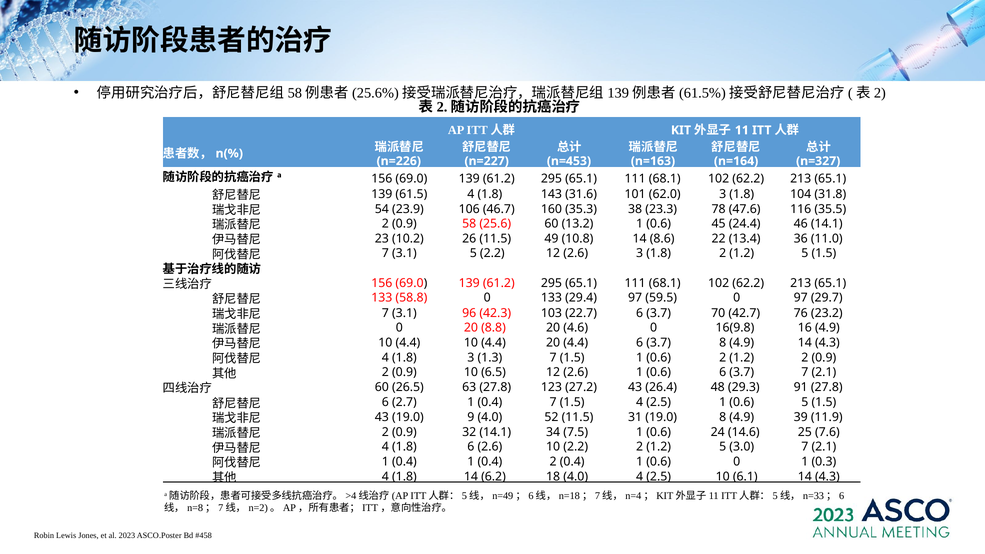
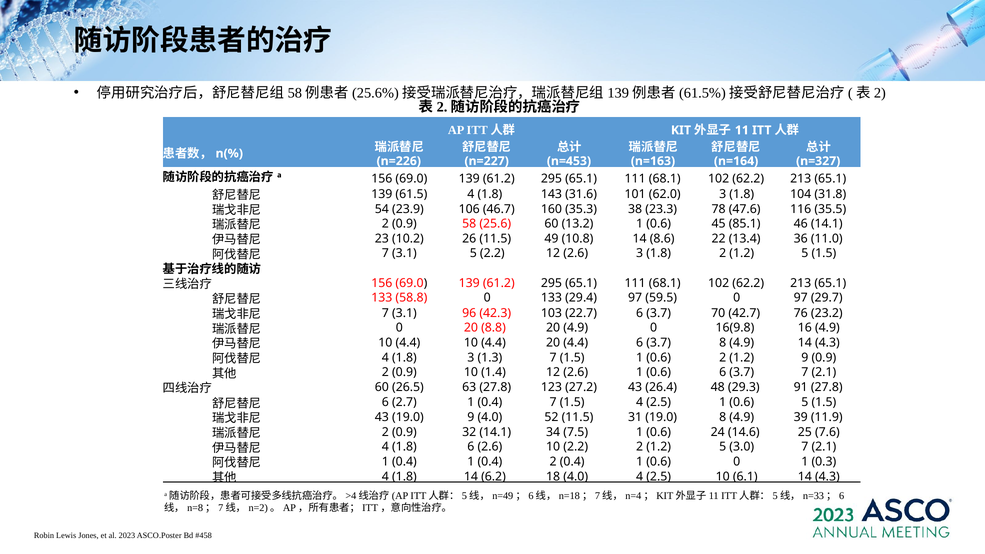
24.4: 24.4 -> 85.1 (745, 224)
20 4.6: 4.6 -> 4.9 (576, 328)
1.2 2: 2 -> 9 (805, 358)
6.5: 6.5 -> 1.4 (493, 372)
